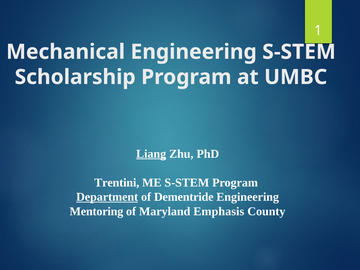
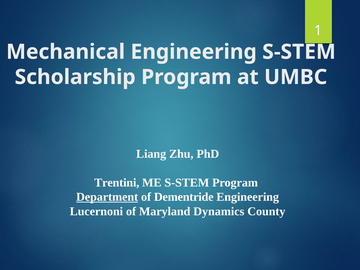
Liang underline: present -> none (151, 154)
Mentoring: Mentoring -> Lucernoni (96, 211)
Emphasis: Emphasis -> Dynamics (219, 211)
